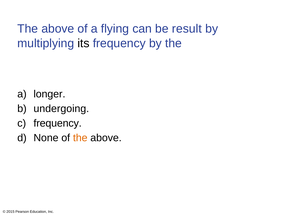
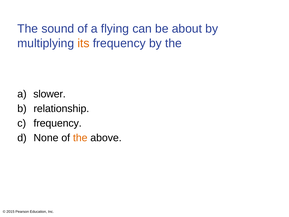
above: above -> sound (58, 29)
result: result -> about (187, 29)
its colour: black -> orange (83, 43)
longer: longer -> slower (50, 94)
undergoing: undergoing -> relationship (61, 108)
